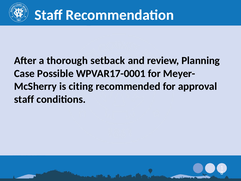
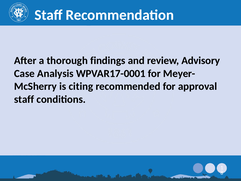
setback: setback -> findings (108, 61)
Planning: Planning -> Advisory (201, 61)
Possible: Possible -> Analysis (55, 73)
